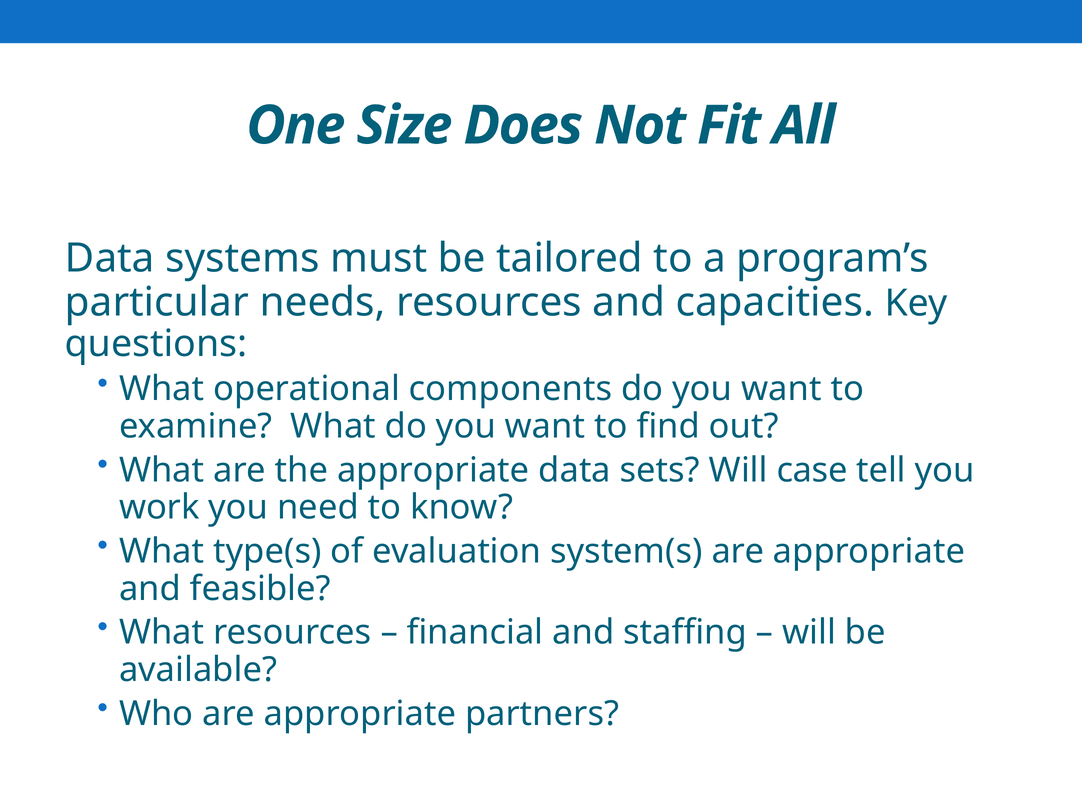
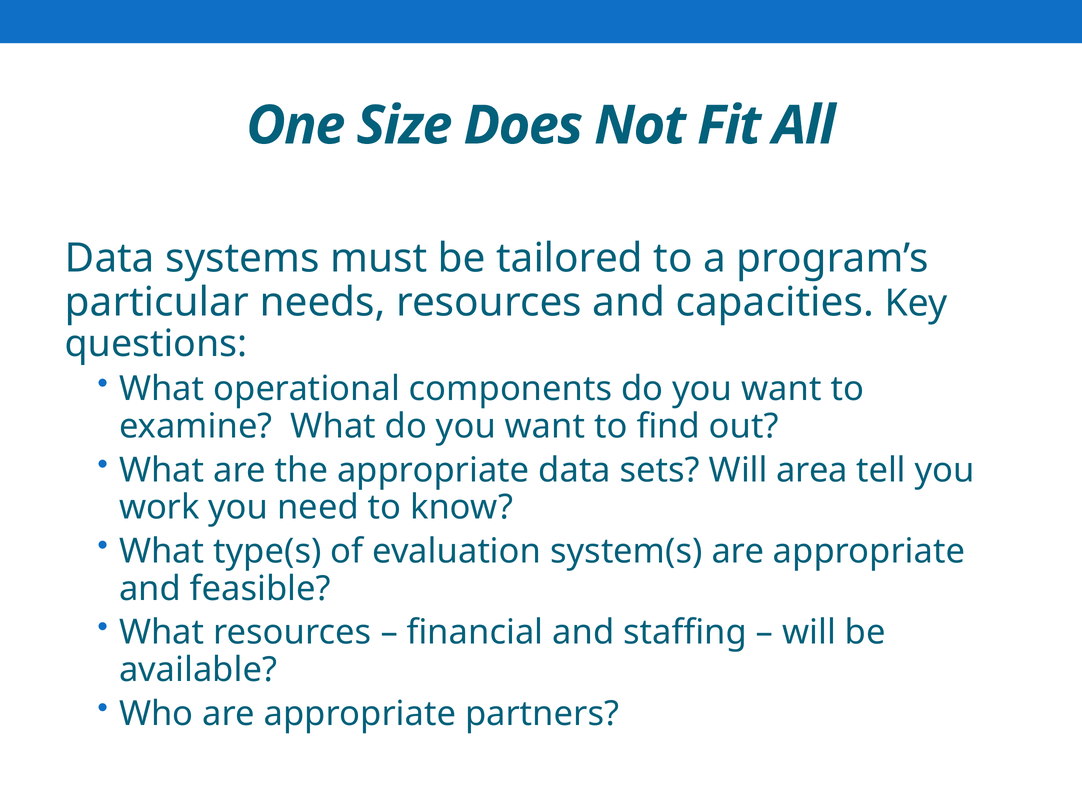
case: case -> area (812, 470)
